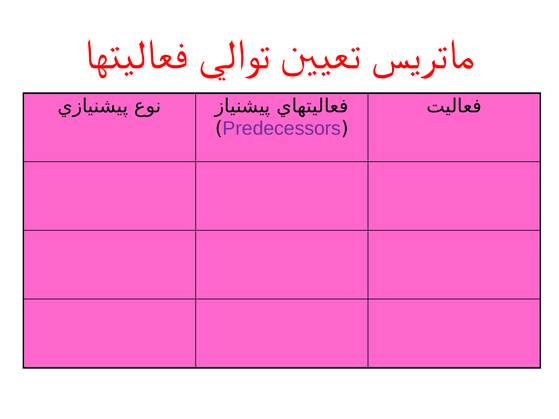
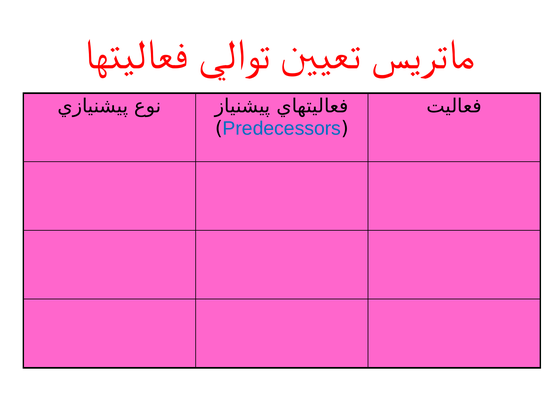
Predecessors colour: purple -> blue (282, 129)
